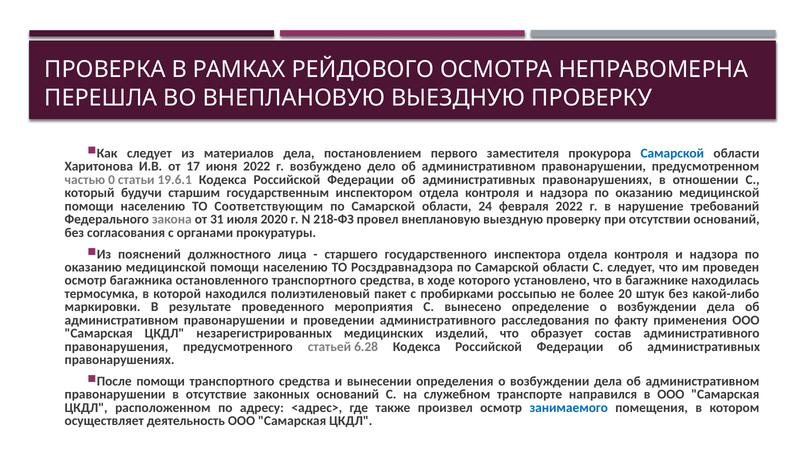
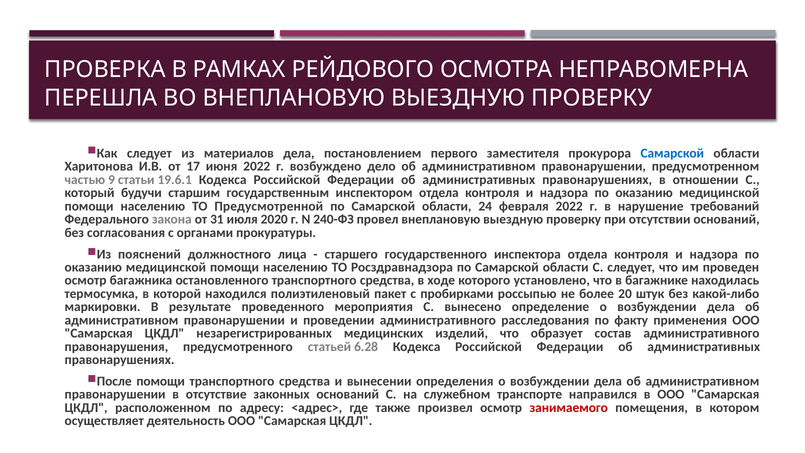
0: 0 -> 9 (112, 180)
Соответствующим: Соответствующим -> Предусмотренной (269, 206)
218-ФЗ: 218-ФЗ -> 240-ФЗ (334, 219)
занимаемого colour: blue -> red (569, 408)
